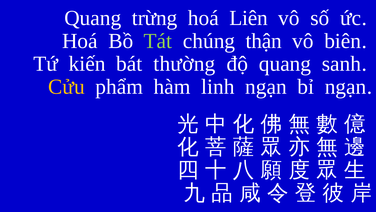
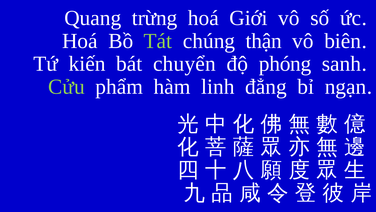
Liên: Liên -> Giới (249, 18)
thường: thường -> chuyển (184, 64)
độ quang: quang -> phóng (285, 64)
Cửu colour: yellow -> light green (66, 87)
linh ngạn: ngạn -> đẳng (266, 87)
